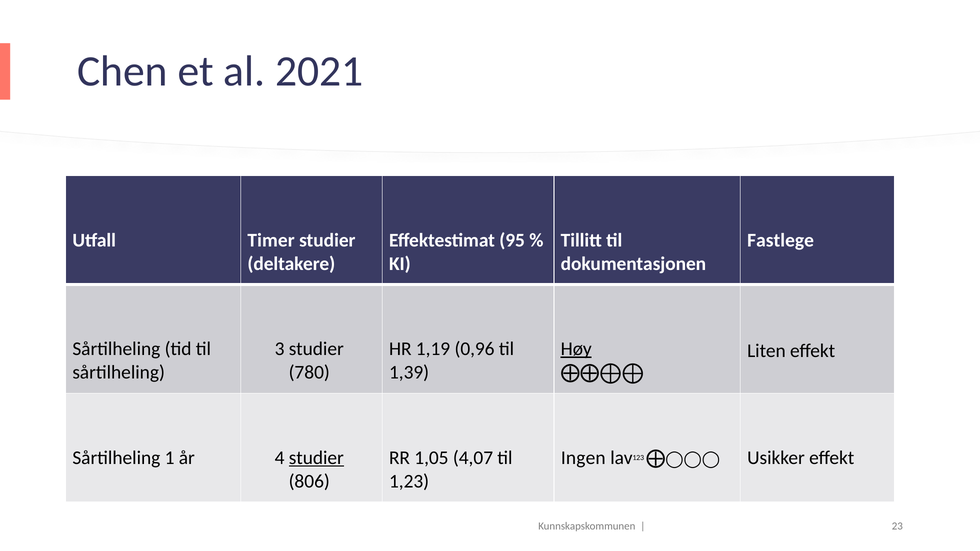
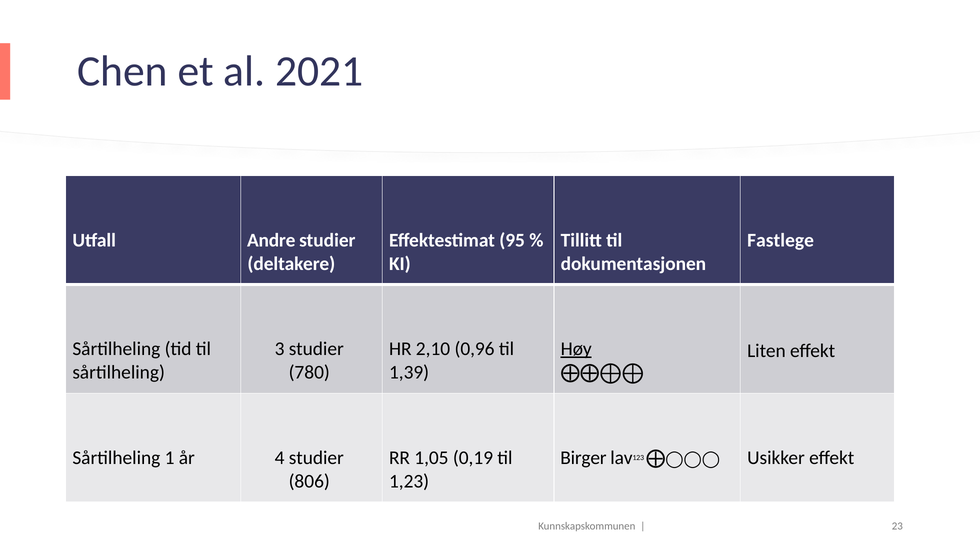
Timer: Timer -> Andre (271, 240)
1,19: 1,19 -> 2,10 (433, 349)
studier underline: present -> none (316, 458)
4,07: 4,07 -> 0,19 (473, 458)
Ingen: Ingen -> Birger (583, 458)
